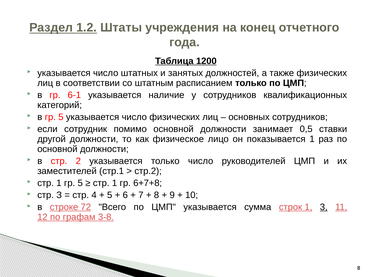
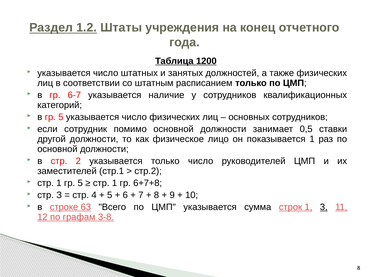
6-1: 6-1 -> 6-7 (74, 95)
72: 72 -> 63 (86, 207)
